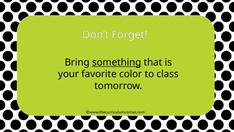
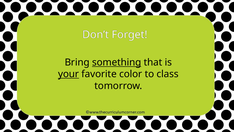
your underline: none -> present (69, 74)
